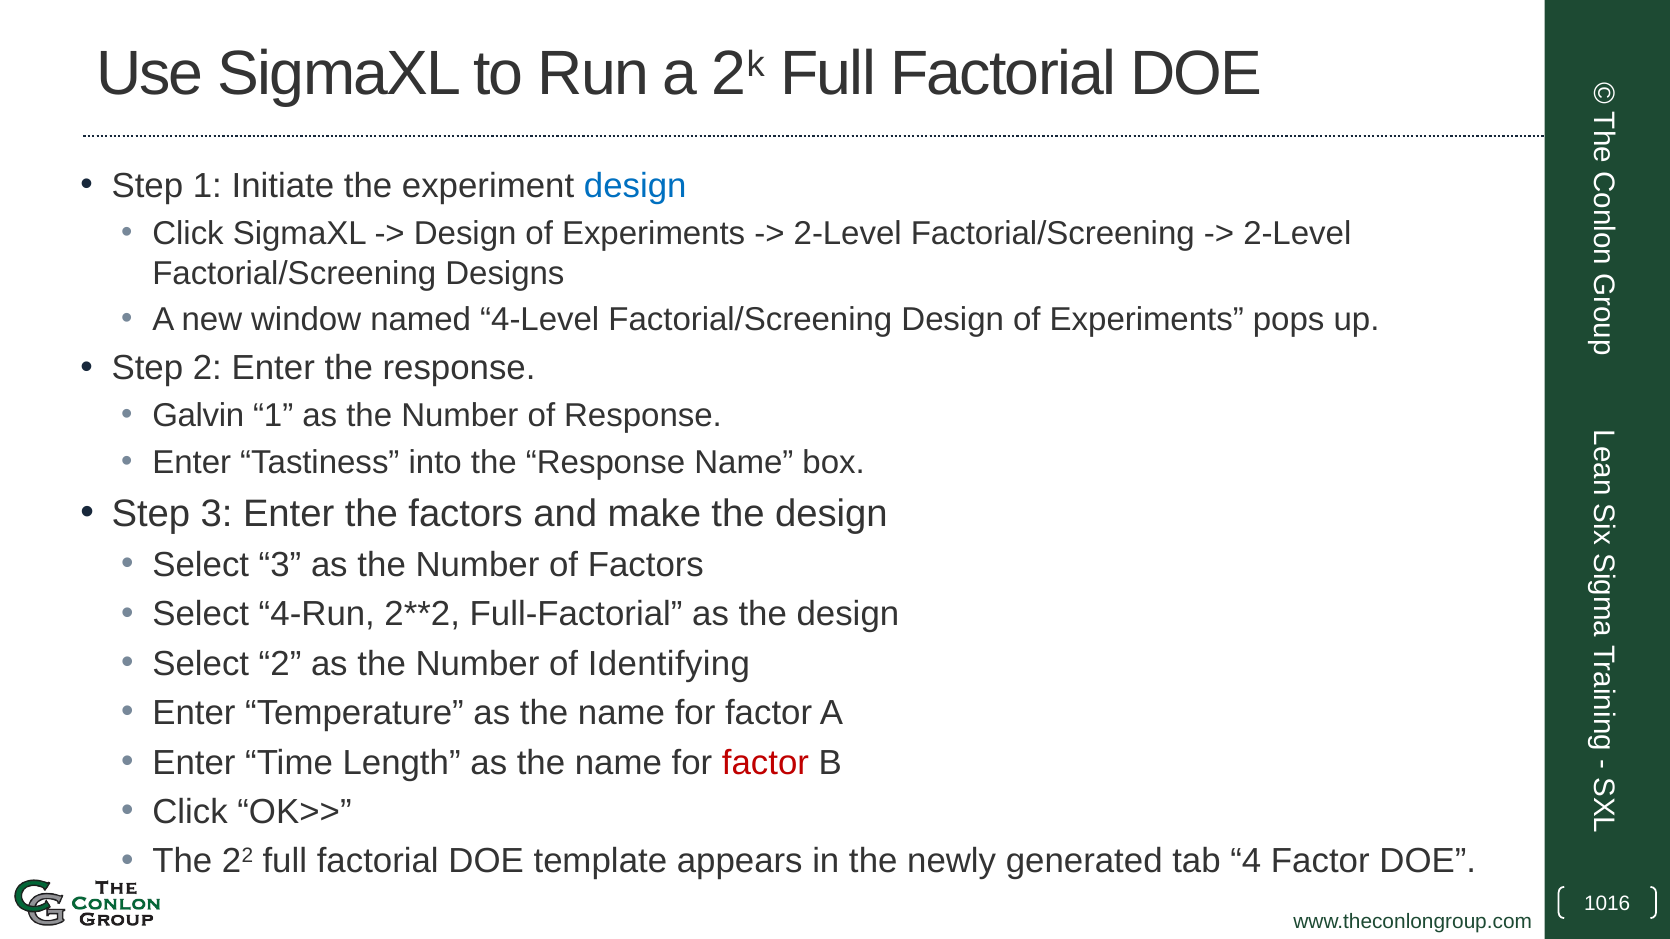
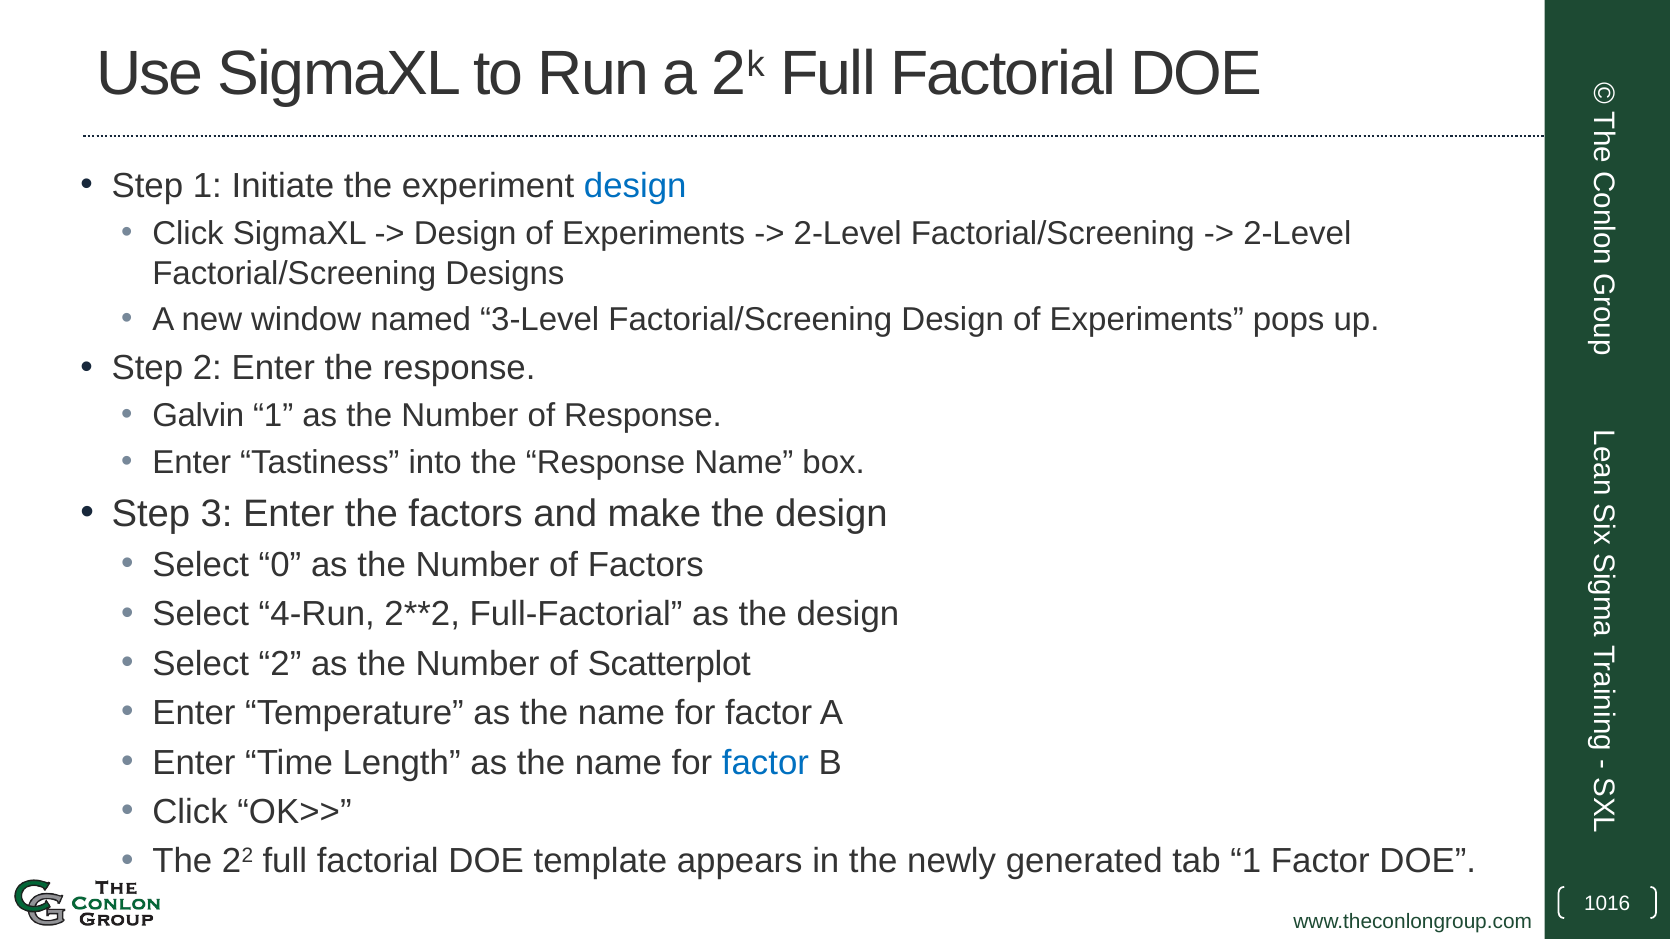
4-Level: 4-Level -> 3-Level (540, 320)
Select 3: 3 -> 0 (280, 565)
Identifying: Identifying -> Scatterplot (669, 664)
factor colour: red -> blue (765, 763)
tab 4: 4 -> 1 (1246, 862)
